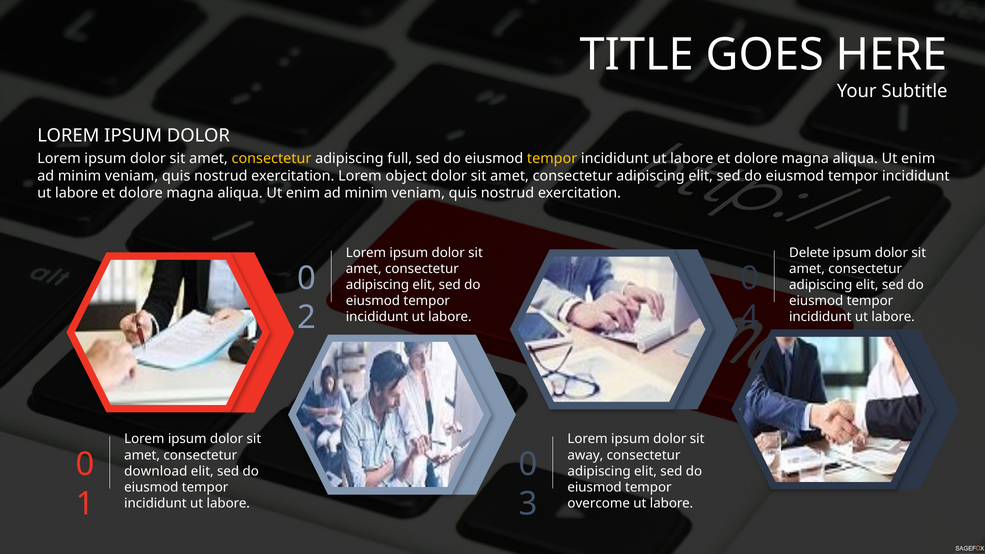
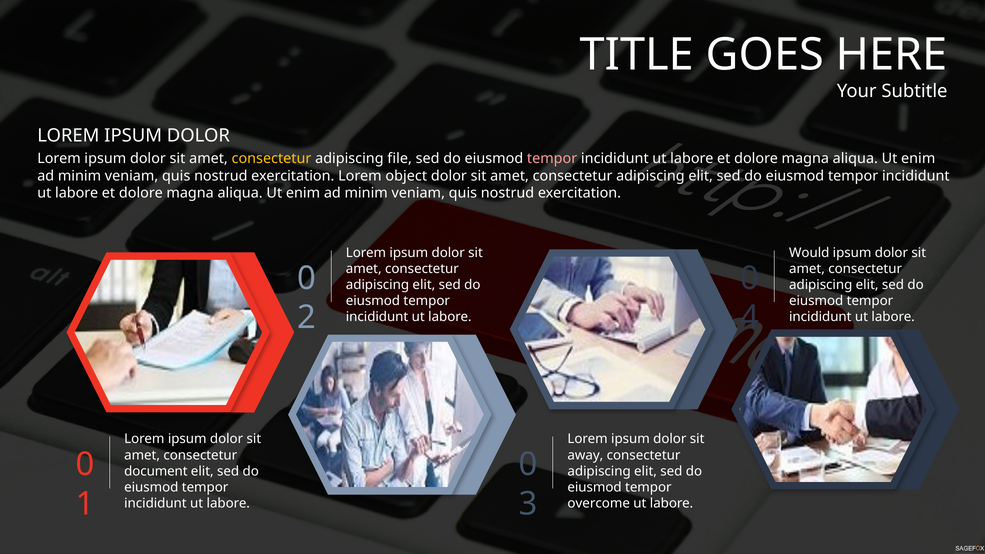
full: full -> file (400, 159)
tempor colour: yellow -> pink (552, 159)
Delete: Delete -> Would (809, 253)
download: download -> document (156, 471)
